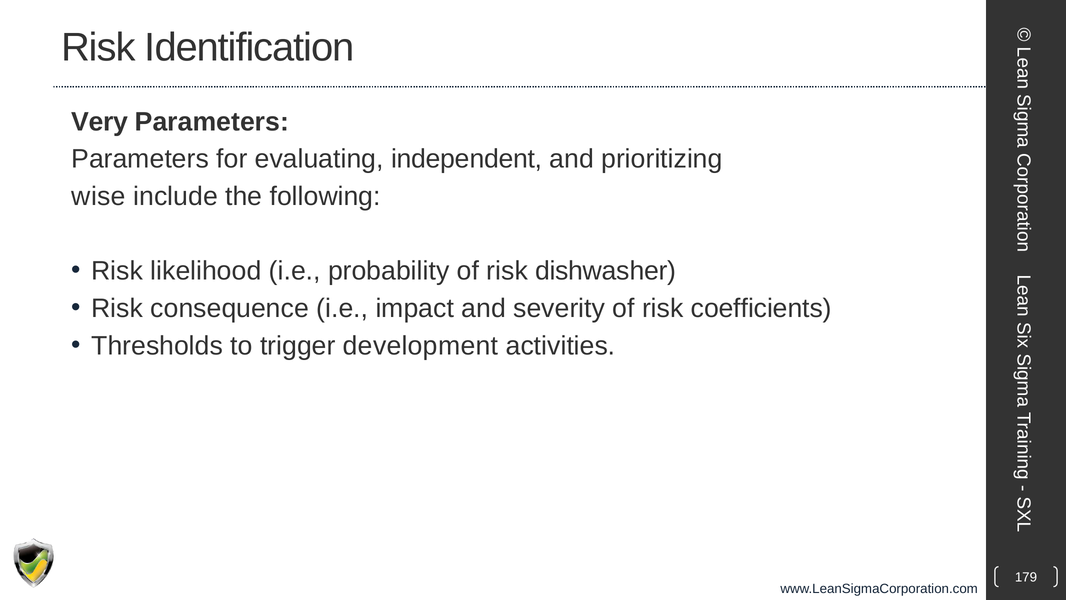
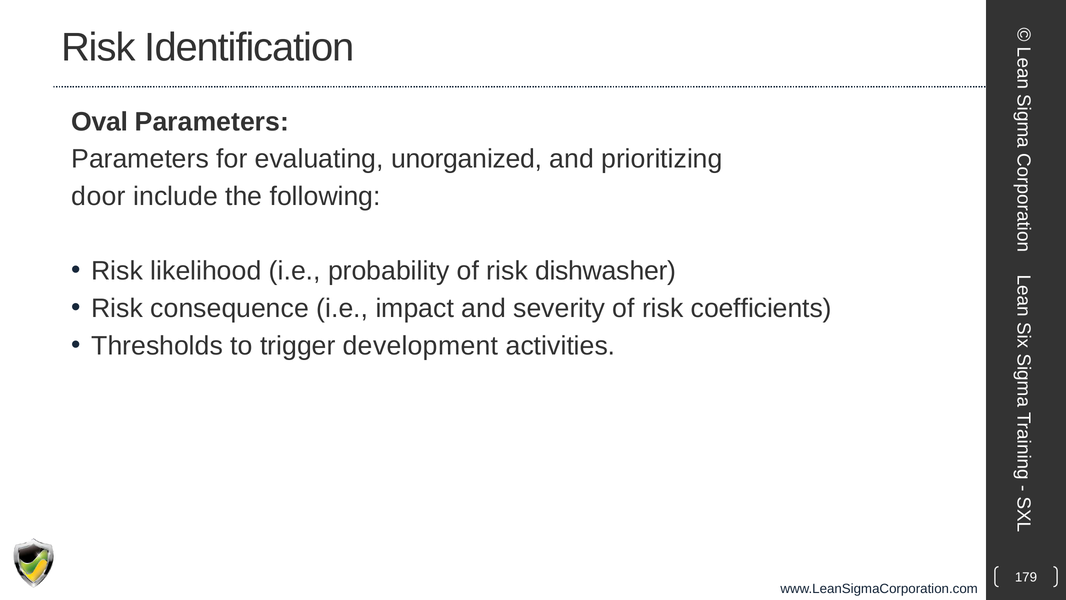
Very: Very -> Oval (100, 122)
independent: independent -> unorganized (467, 159)
wise: wise -> door (99, 196)
